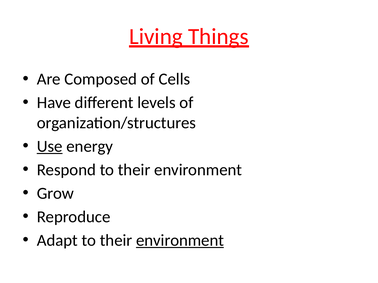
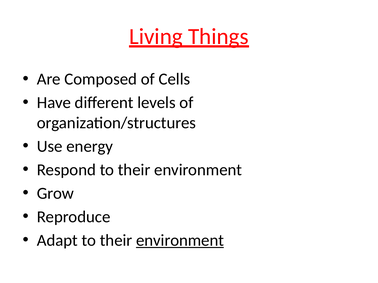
Use underline: present -> none (50, 147)
